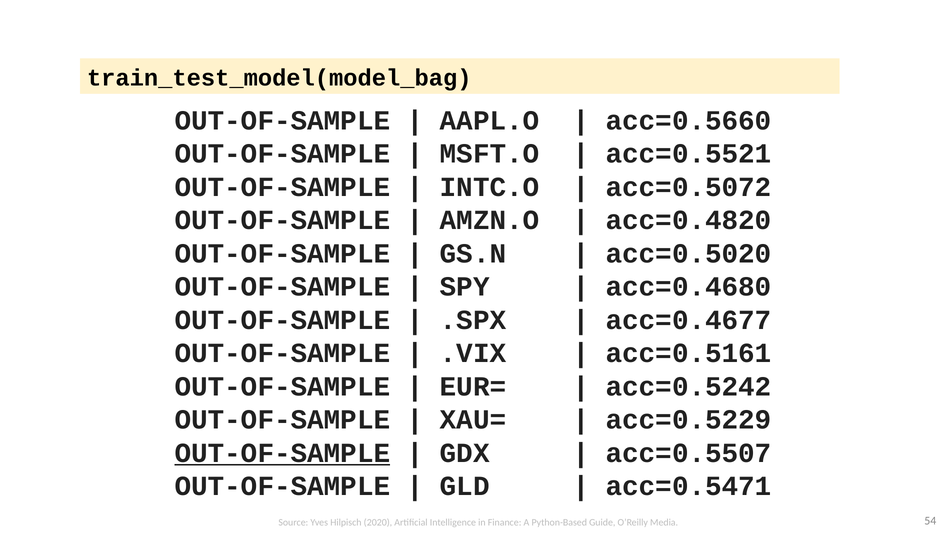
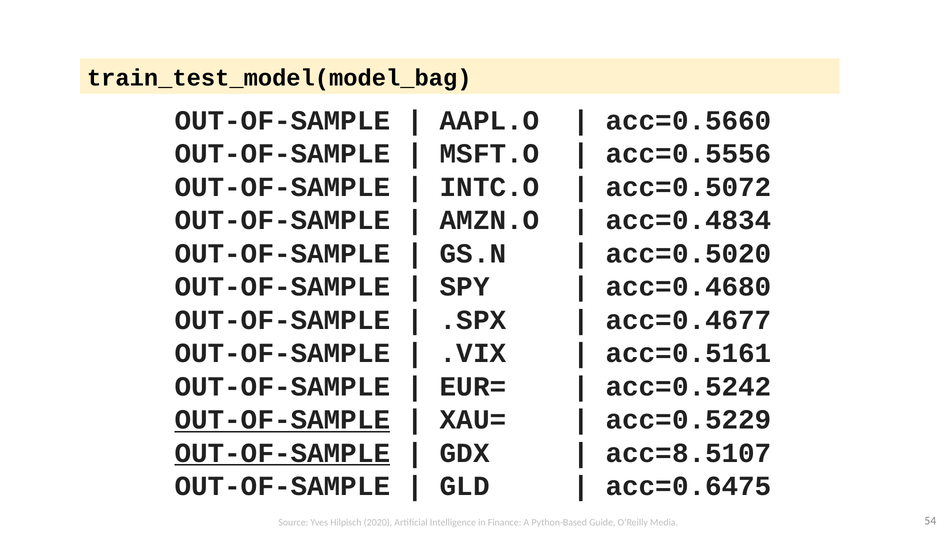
acc=0.5521: acc=0.5521 -> acc=0.5556 (689, 154)
acc=0.4820: acc=0.4820 -> acc=0.4834 (689, 220)
OUT-OF-SAMPLE underline: none -> present (282, 420)
acc=0.5507: acc=0.5507 -> acc=8.5107 (689, 453)
acc=0.5471: acc=0.5471 -> acc=0.6475 (689, 486)
